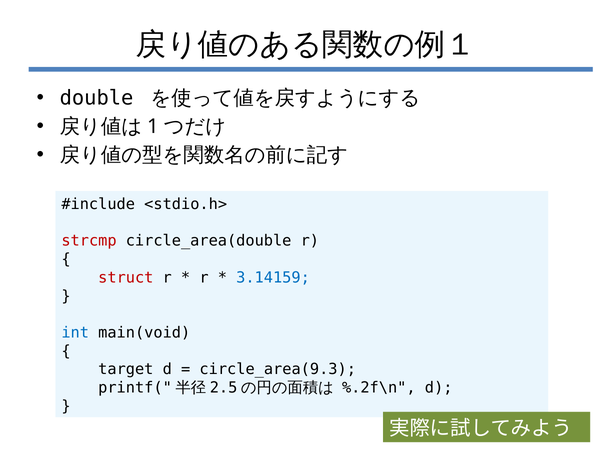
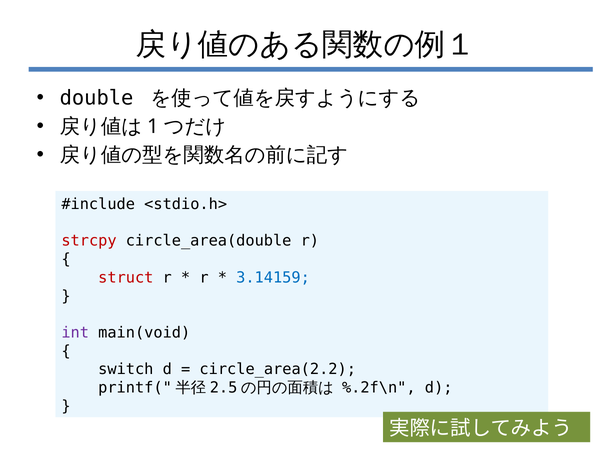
strcmp: strcmp -> strcpy (89, 241)
int colour: blue -> purple (75, 333)
target: target -> switch (126, 369)
circle_area(9.3: circle_area(9.3 -> circle_area(2.2 (278, 369)
